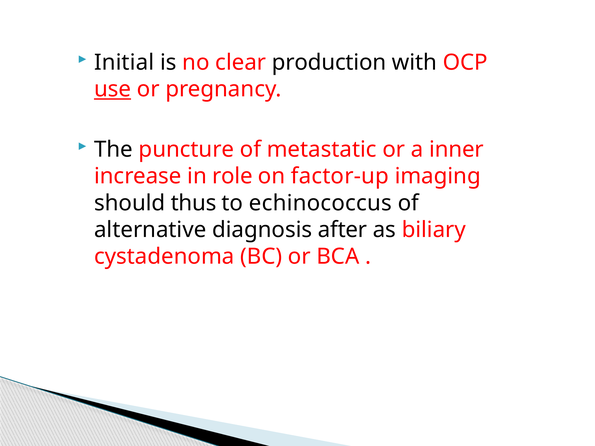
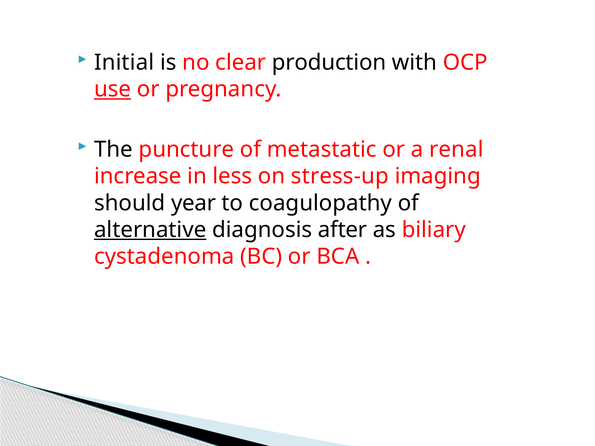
inner: inner -> renal (456, 150)
role: role -> less (232, 176)
factor-up: factor-up -> stress-up (340, 176)
thus: thus -> year (194, 203)
echinococcus: echinococcus -> coagulopathy (320, 203)
alternative underline: none -> present (150, 230)
